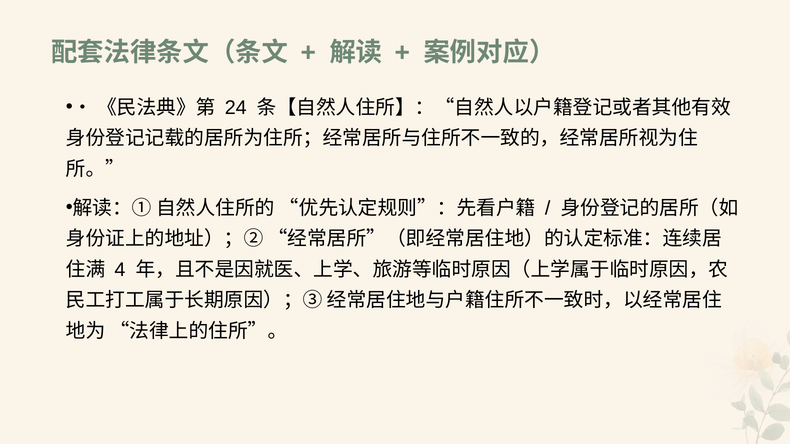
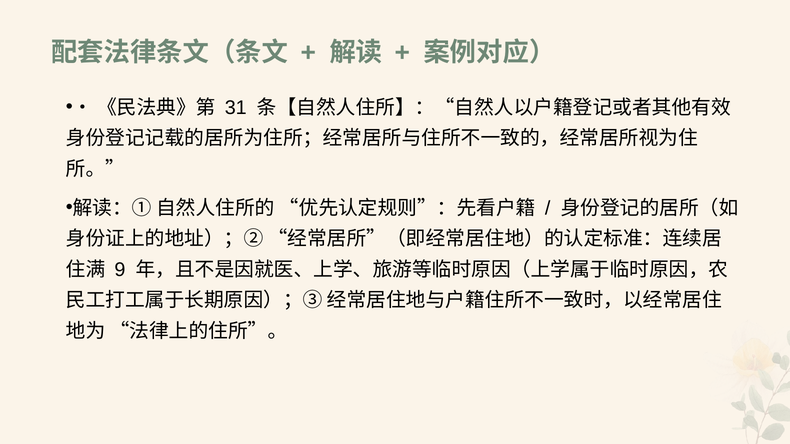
24: 24 -> 31 (236, 108)
4: 4 -> 9 (120, 270)
